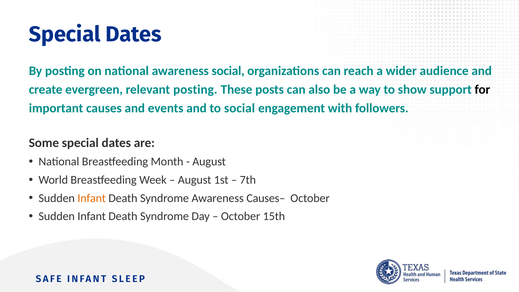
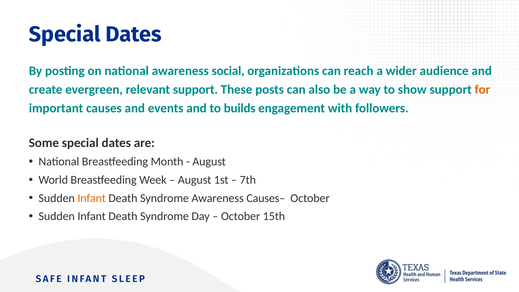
relevant posting: posting -> support (195, 90)
for colour: black -> orange (482, 90)
to social: social -> builds (240, 108)
